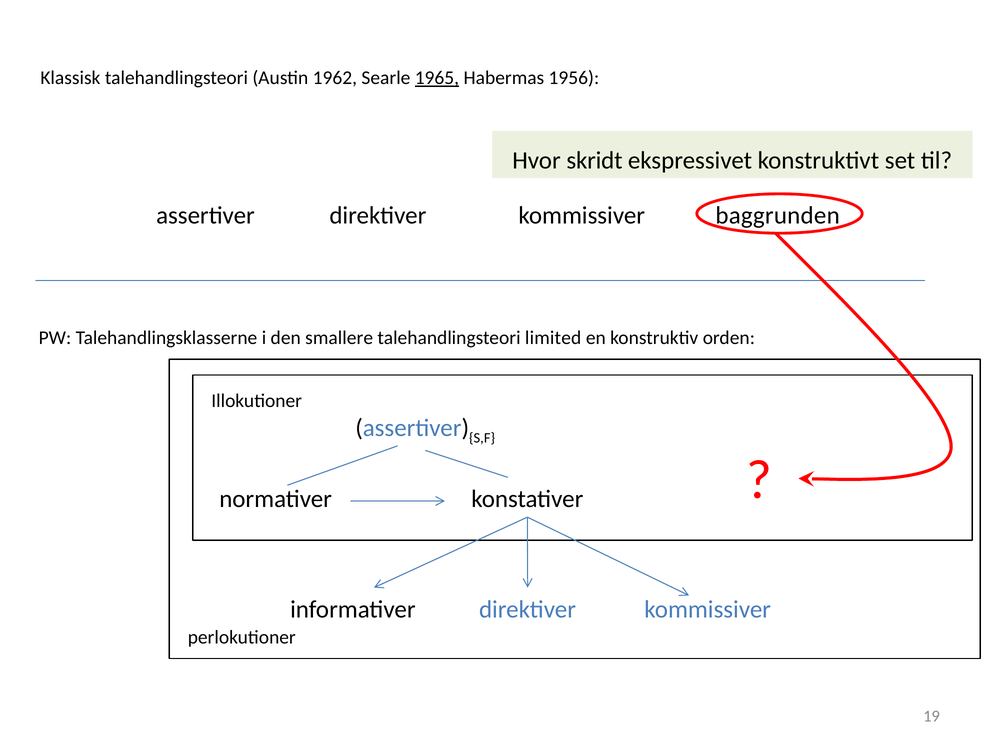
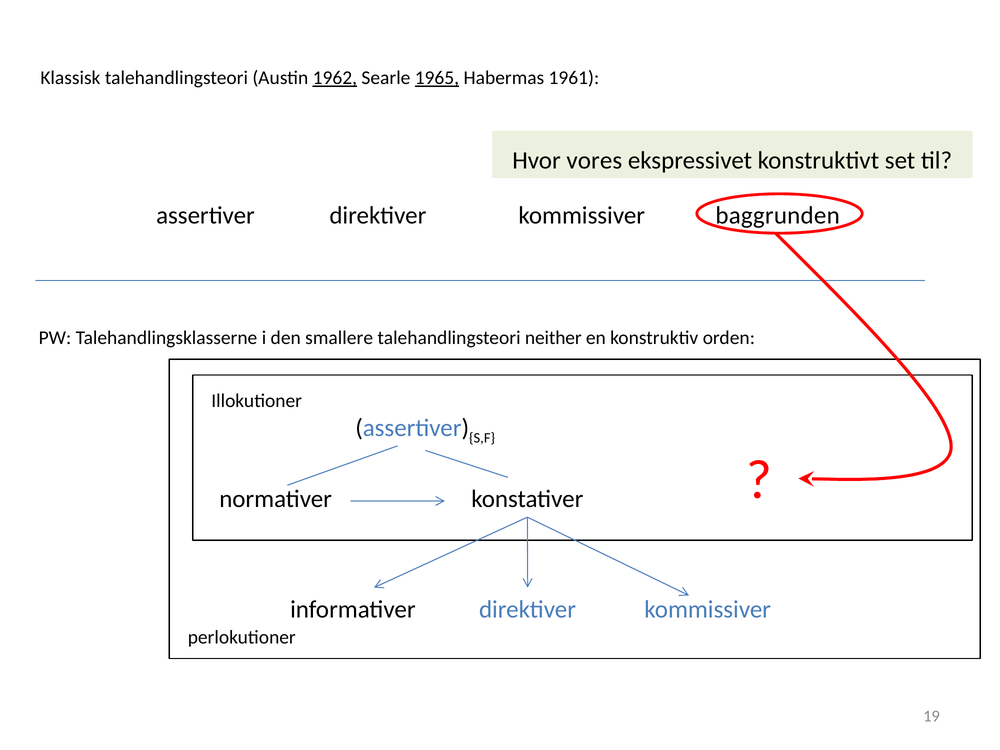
1962 underline: none -> present (335, 78)
1956: 1956 -> 1961 (574, 78)
skridt: skridt -> vores (594, 160)
limited: limited -> neither (553, 338)
